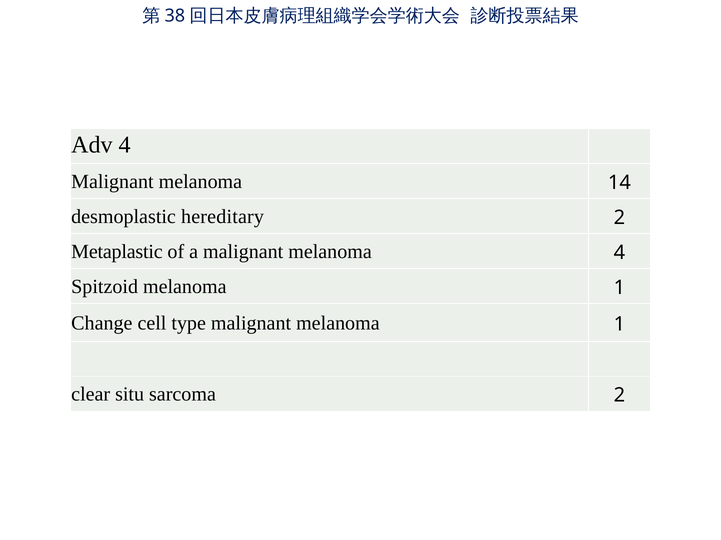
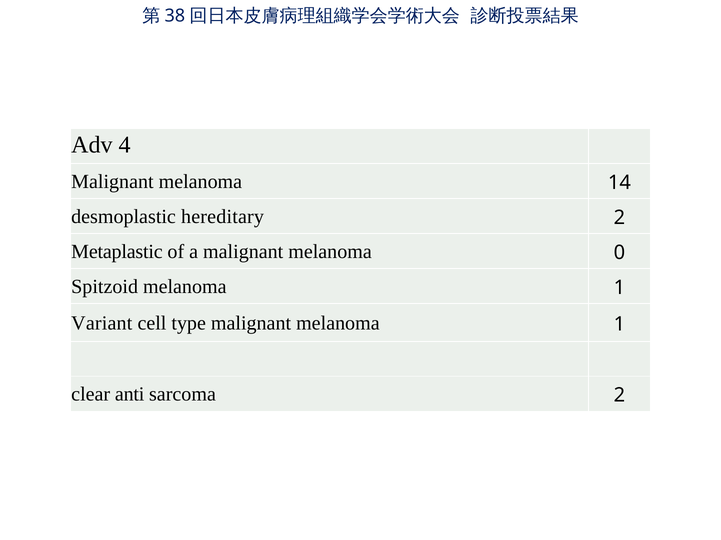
melanoma 4: 4 -> 0 (619, 253)
Change: Change -> Variant (102, 323)
situ: situ -> anti (130, 395)
